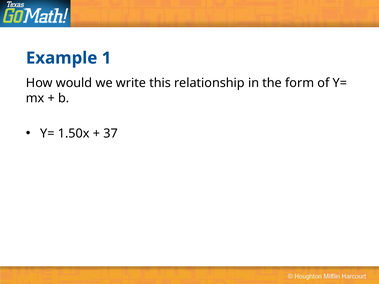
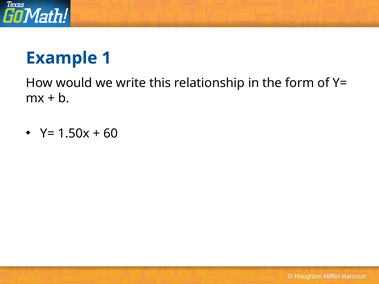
37: 37 -> 60 (111, 134)
